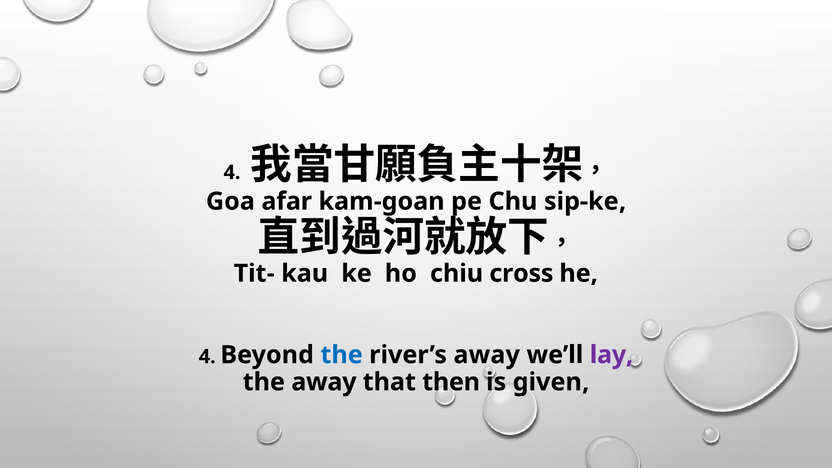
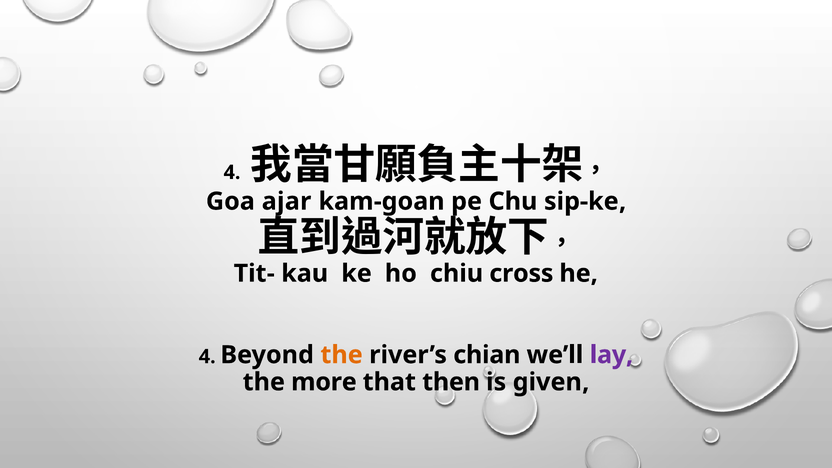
afar: afar -> ajar (287, 201)
the colour: blue -> orange (342, 355)
river’s away: away -> chian (487, 355)
the away: away -> more (324, 382)
